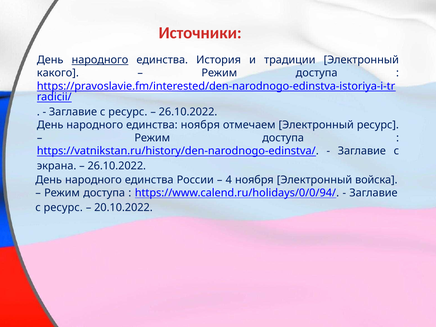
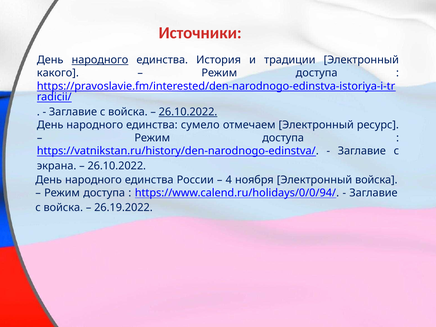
ресурс: ресурс -> войска (128, 112)
26.10.2022 underline: none -> present (188, 112)
единства ноября: ноября -> сумело (200, 125)
ресурс: ресурс -> войска (63, 208)
20.10.2022: 20.10.2022 -> 26.19.2022 (123, 208)
